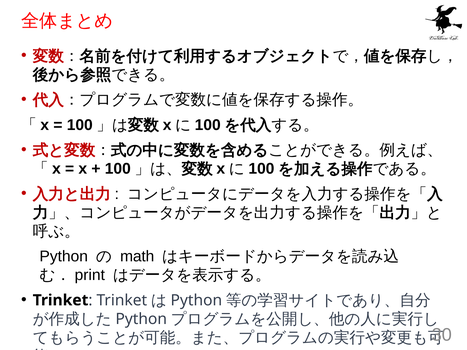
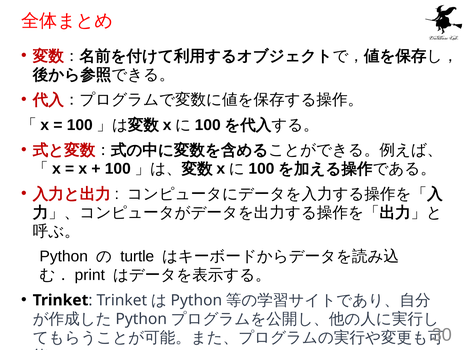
math: math -> turtle (137, 257)
